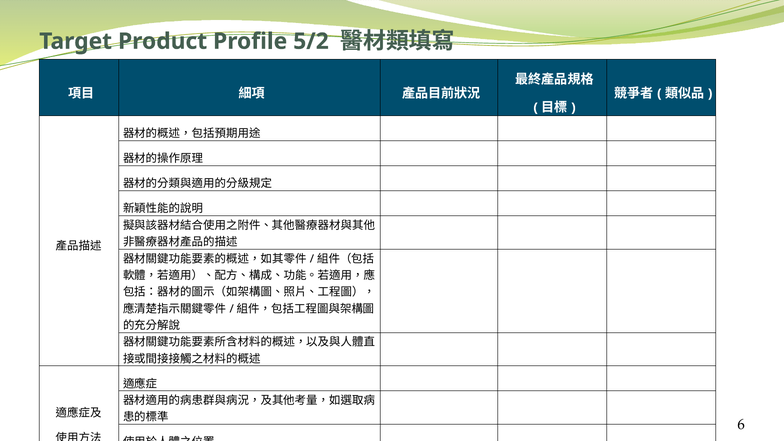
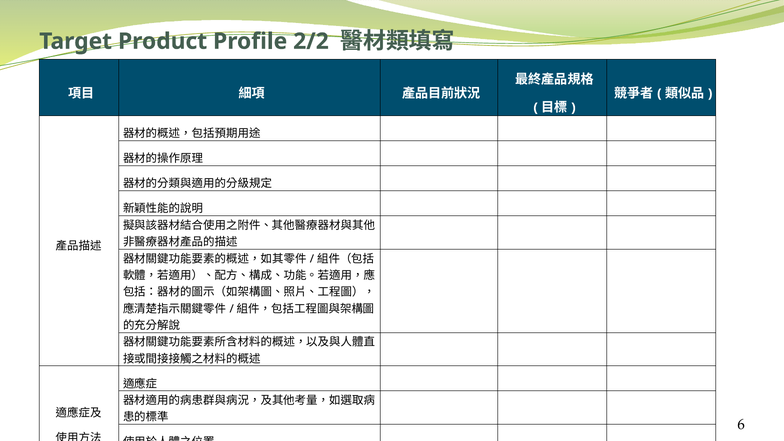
5/2: 5/2 -> 2/2 (311, 41)
